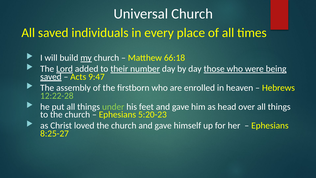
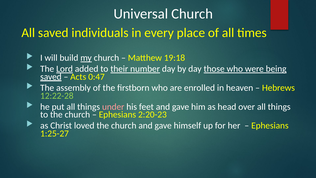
66:18: 66:18 -> 19:18 (175, 58)
9:47: 9:47 -> 0:47 (96, 77)
under colour: light green -> pink (113, 107)
5:20-23: 5:20-23 -> 2:20-23 (152, 115)
8:25-27: 8:25-27 -> 1:25-27 (55, 133)
